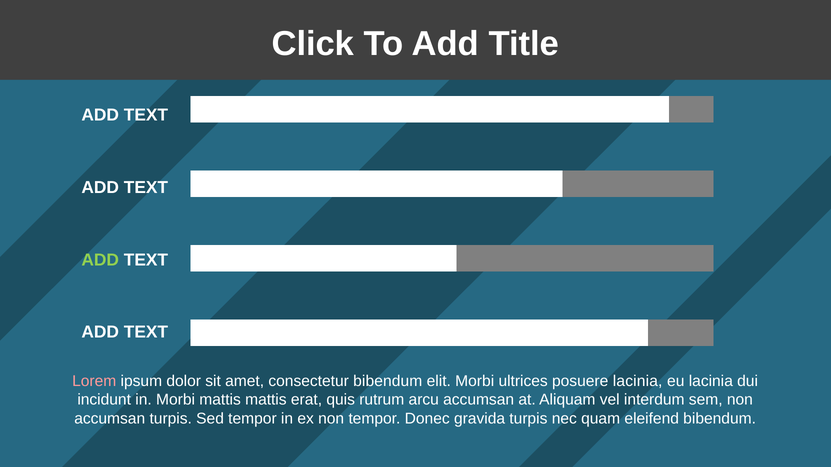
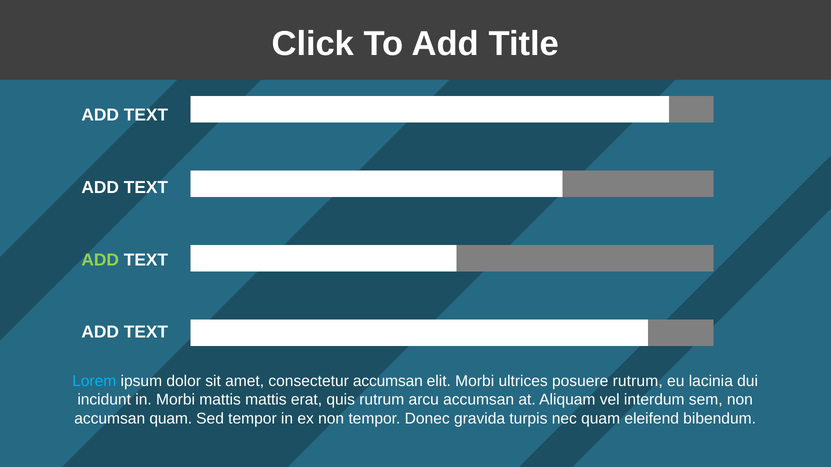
Lorem colour: pink -> light blue (94, 381)
consectetur bibendum: bibendum -> accumsan (388, 381)
posuere lacinia: lacinia -> rutrum (638, 381)
accumsan turpis: turpis -> quam (171, 419)
